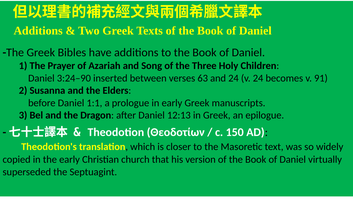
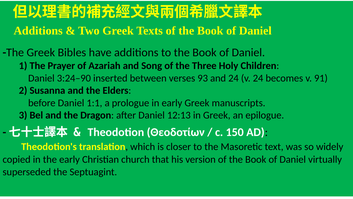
63: 63 -> 93 (203, 78)
